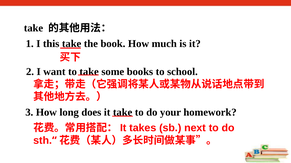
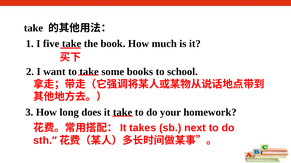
this: this -> five (51, 44)
